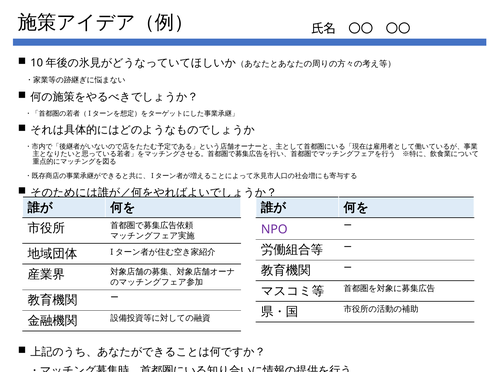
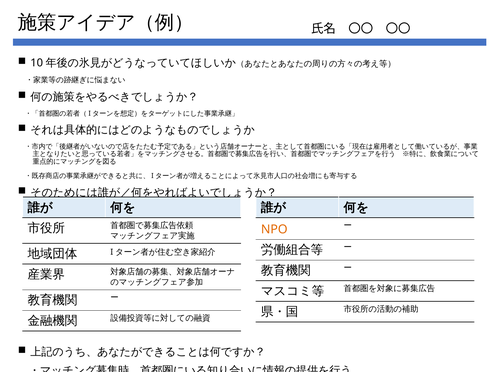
NPO colour: purple -> orange (274, 230)
